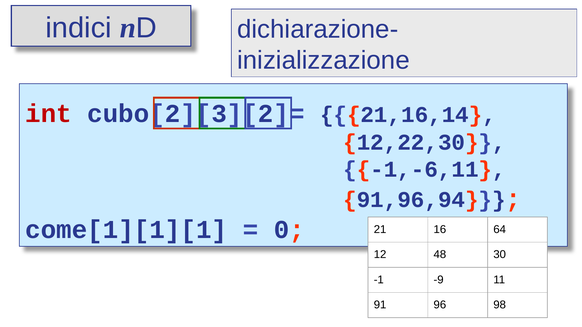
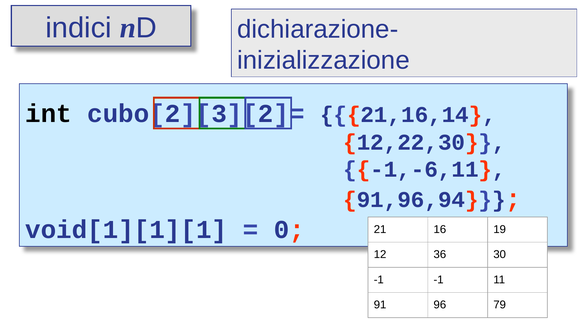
int colour: red -> black (48, 114)
come[1][1][1: come[1][1][1 -> void[1][1][1 (126, 230)
64: 64 -> 19 (500, 230)
48: 48 -> 36 (440, 255)
-1 -9: -9 -> -1 (439, 280)
98: 98 -> 79 (500, 305)
